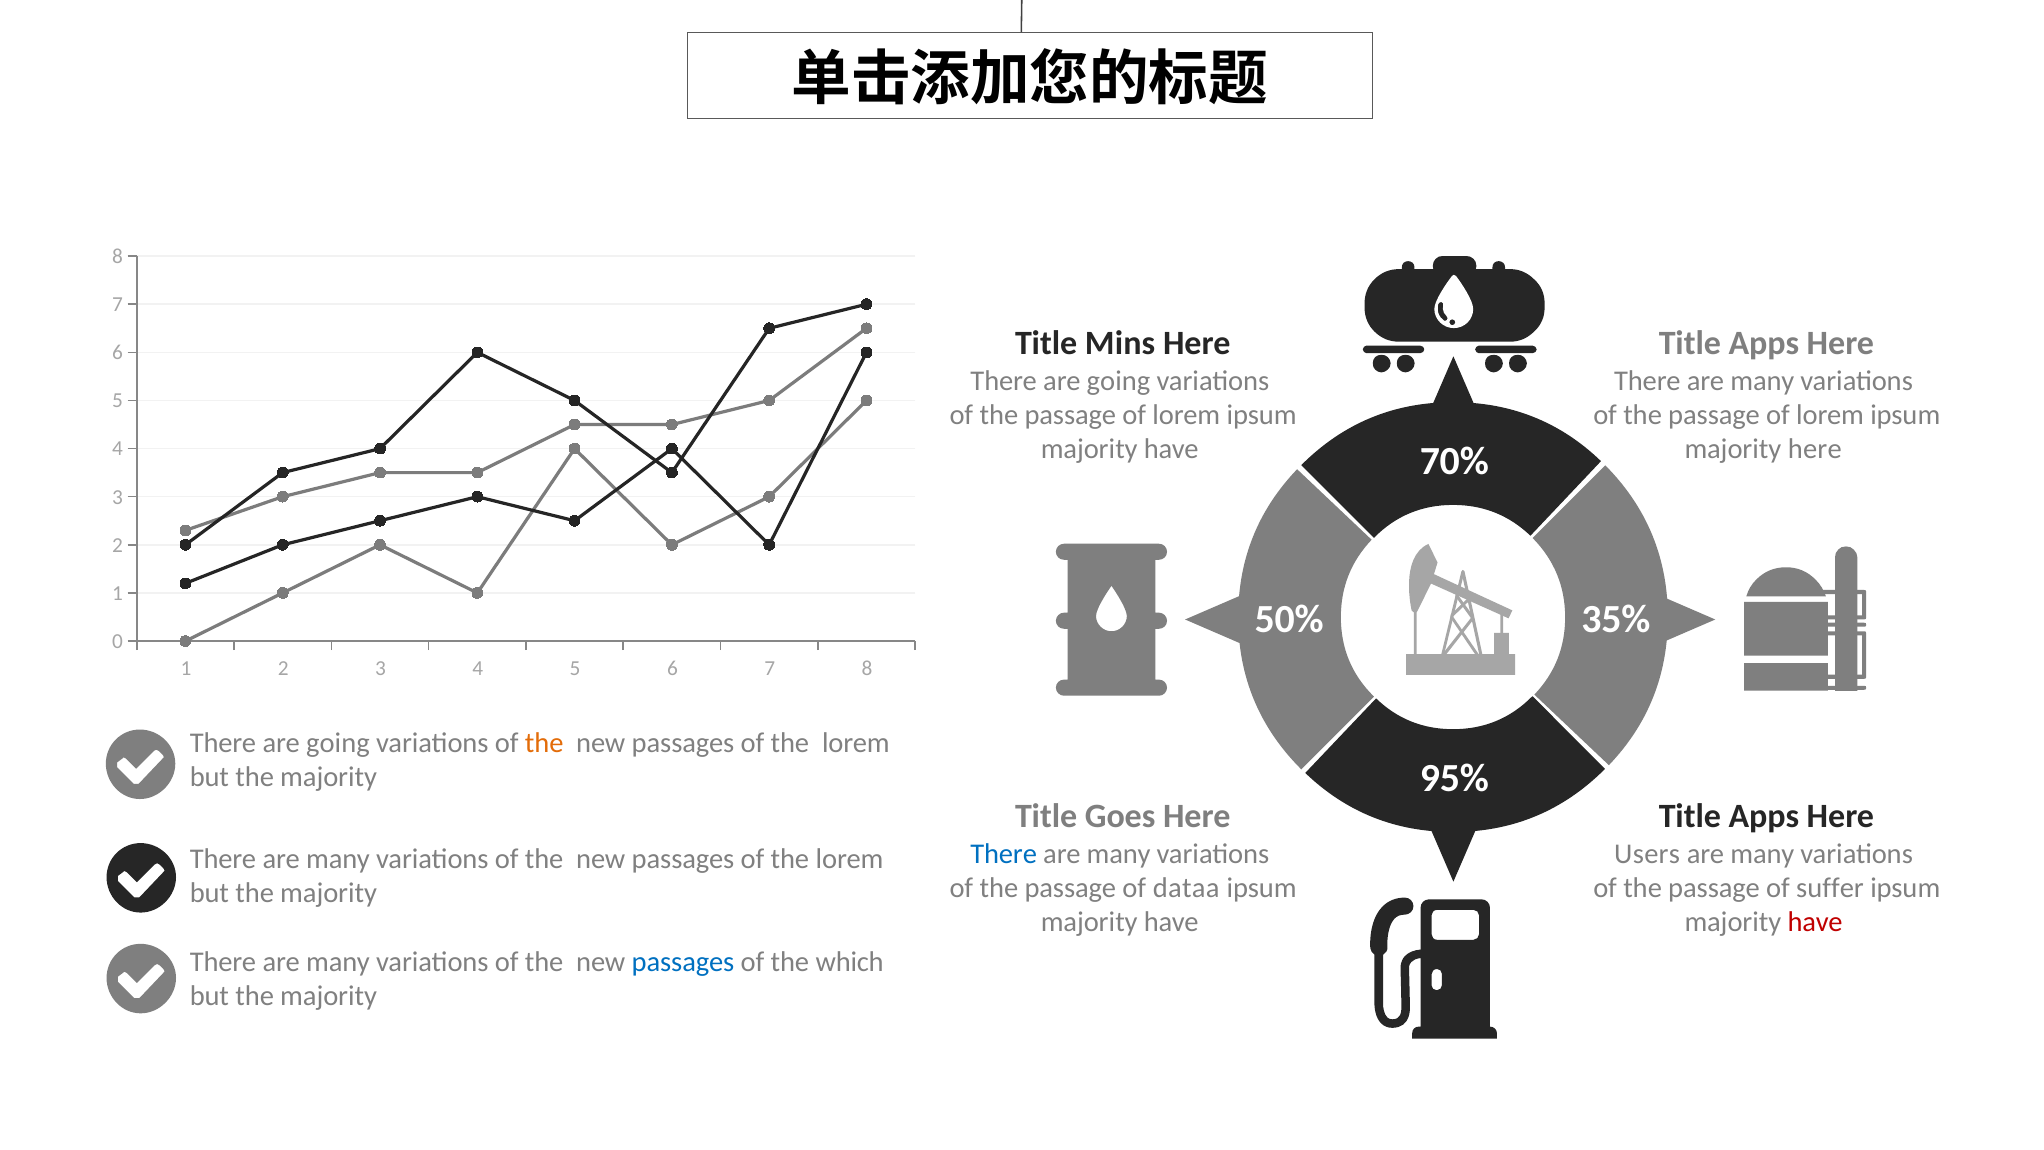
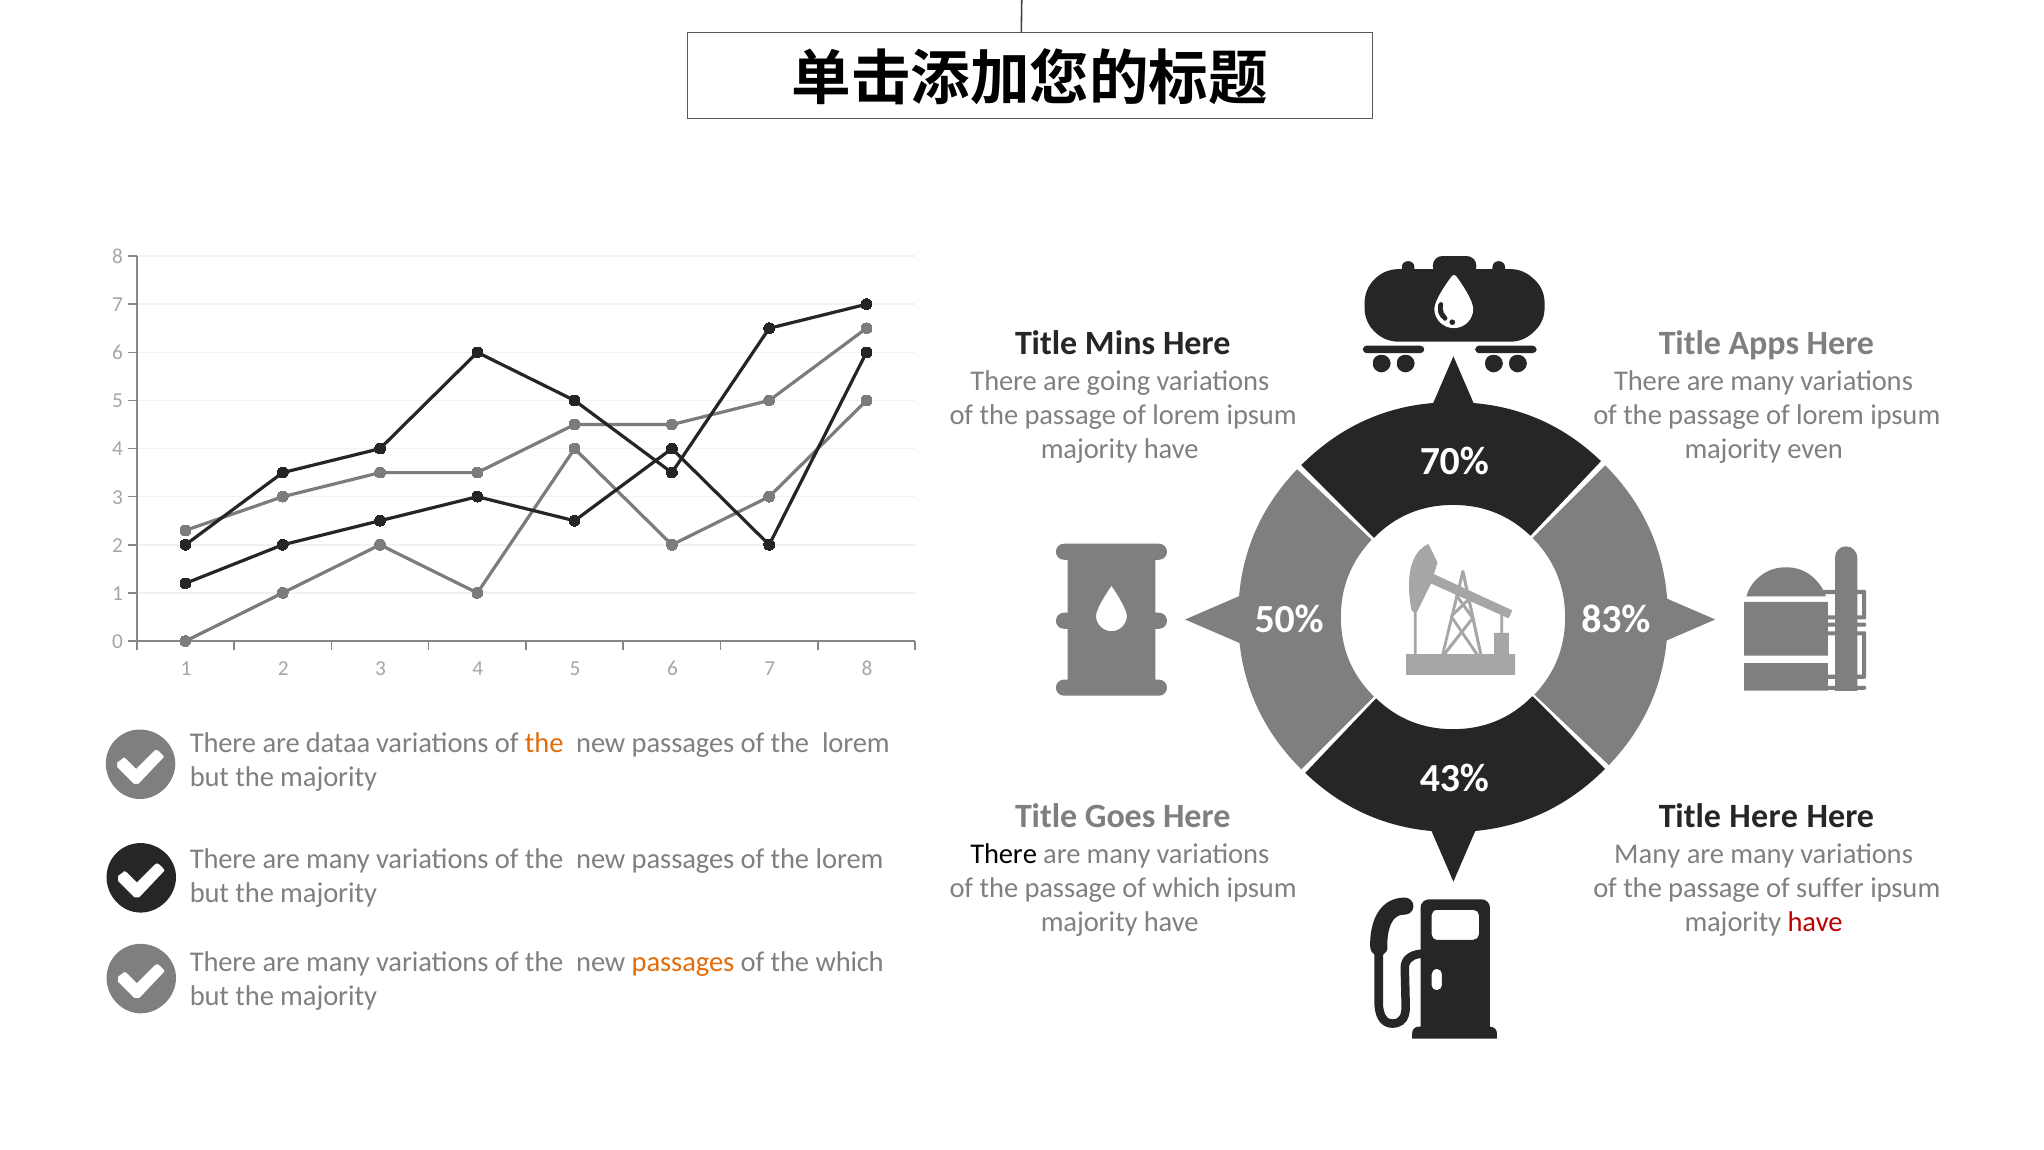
majority here: here -> even (1815, 449)
35%: 35% -> 83% (1616, 619)
going: going -> dataa (338, 743)
95%: 95% -> 43% (1454, 778)
Apps: Apps -> Here (1764, 816)
There colour: blue -> black (1004, 854)
Users: Users -> Many (1647, 854)
of dataa: dataa -> which (1186, 888)
passages colour: blue -> orange (683, 962)
